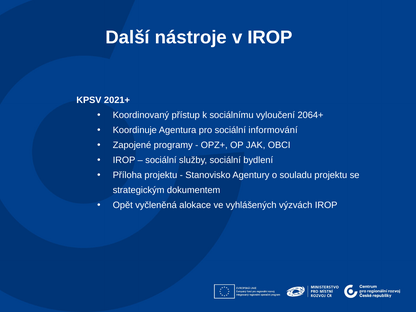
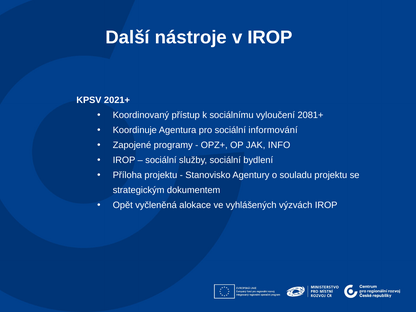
2064+: 2064+ -> 2081+ (310, 115)
OBCI: OBCI -> INFO (279, 145)
